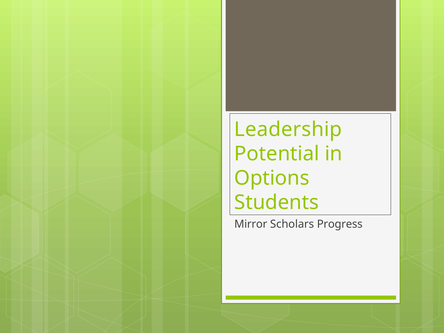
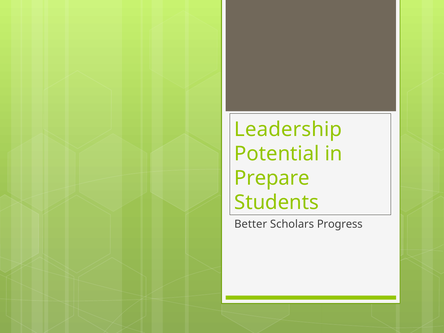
Options: Options -> Prepare (272, 178)
Mirror: Mirror -> Better (251, 224)
